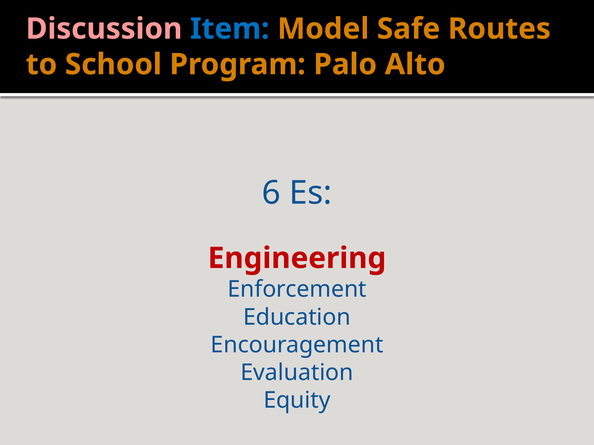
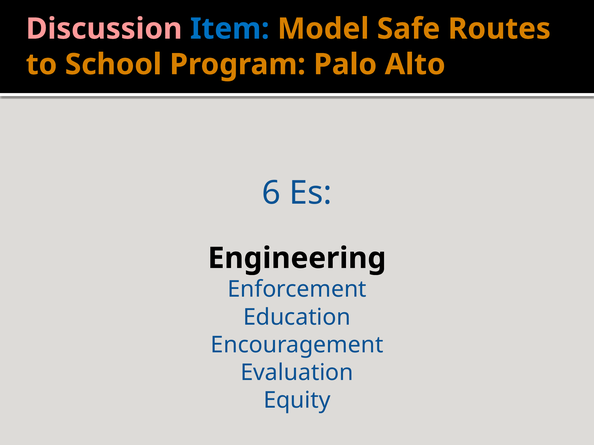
Engineering colour: red -> black (297, 258)
